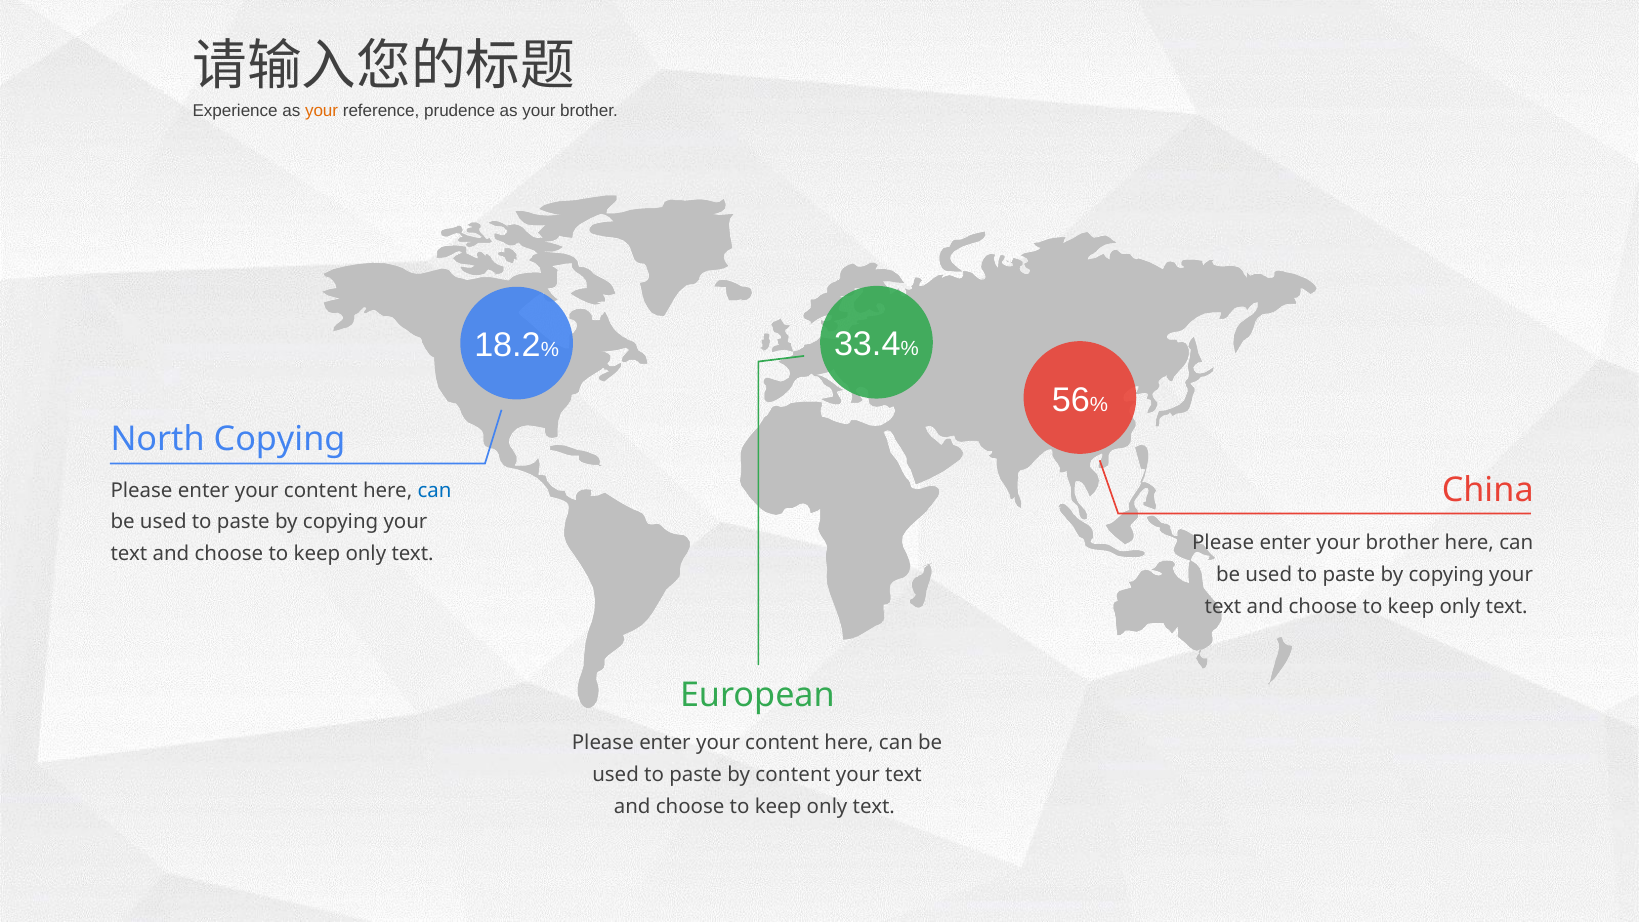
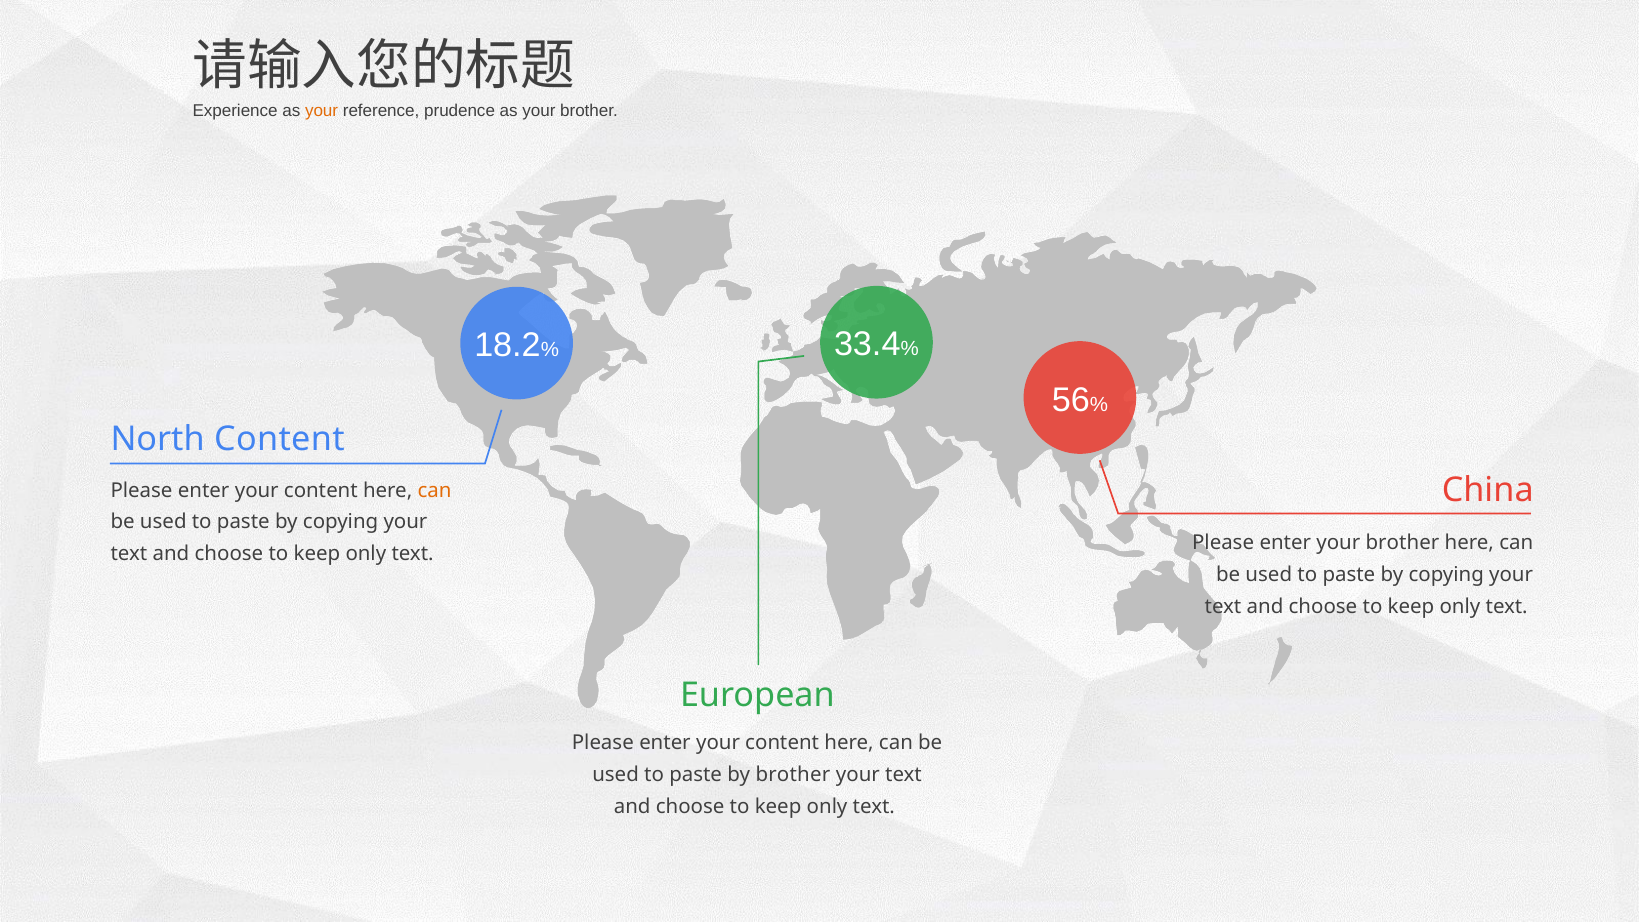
North Copying: Copying -> Content (279, 440)
can colour: blue -> orange (435, 490)
by content: content -> brother (793, 774)
